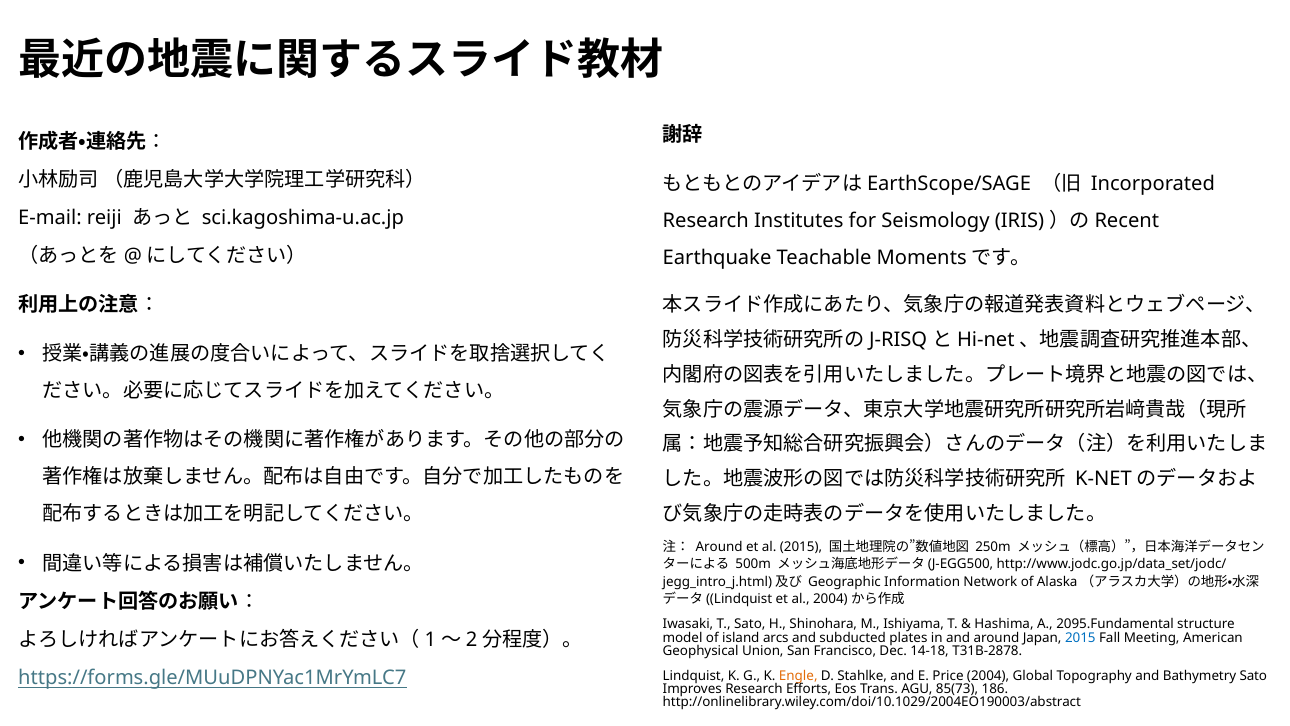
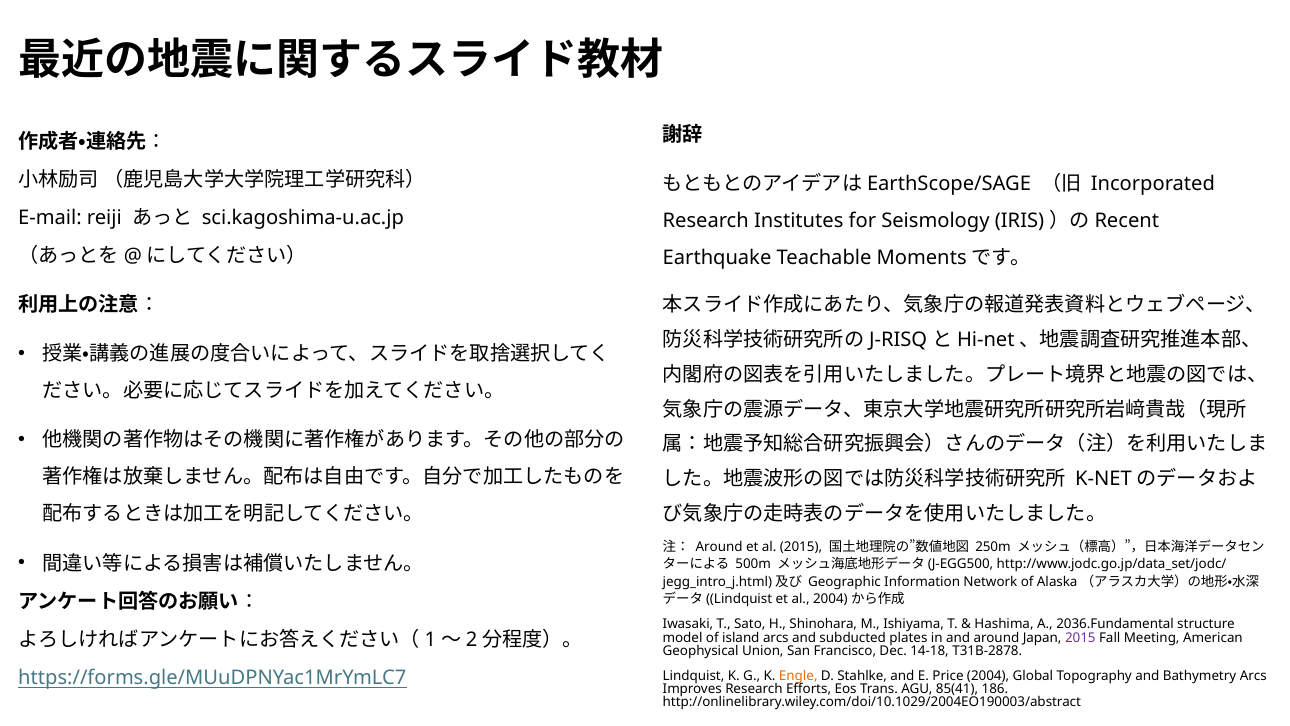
2095.Fundamental: 2095.Fundamental -> 2036.Fundamental (1115, 624)
2015 colour: blue -> purple (1080, 637)
Bathymetry Sato: Sato -> Arcs (1253, 675)
85(73: 85(73 -> 85(41 (957, 689)
